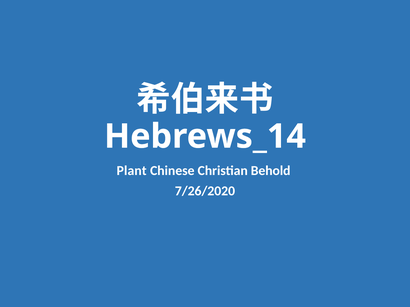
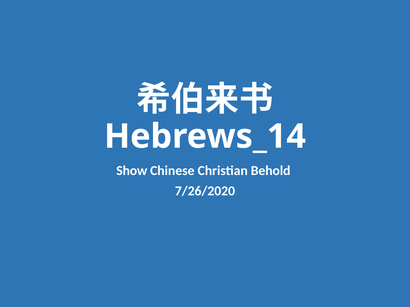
Plant: Plant -> Show (132, 171)
